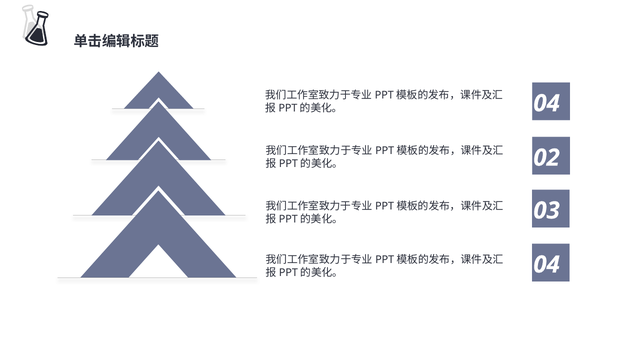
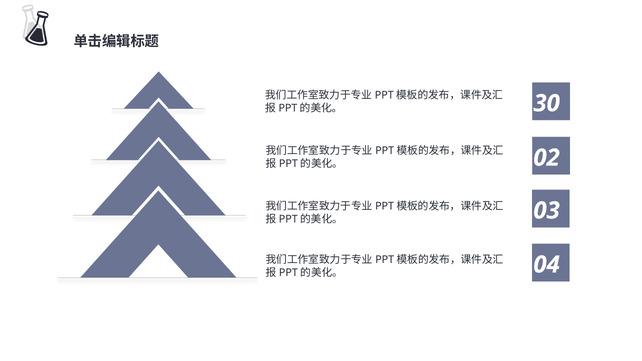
04: 04 -> 30 (547, 103)
